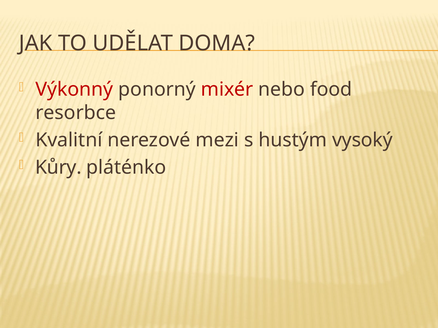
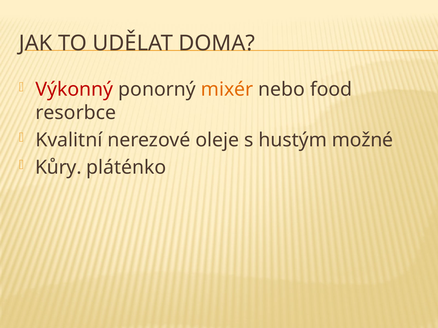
mixér colour: red -> orange (227, 90)
mezi: mezi -> oleje (217, 140)
vysoký: vysoký -> možné (363, 140)
